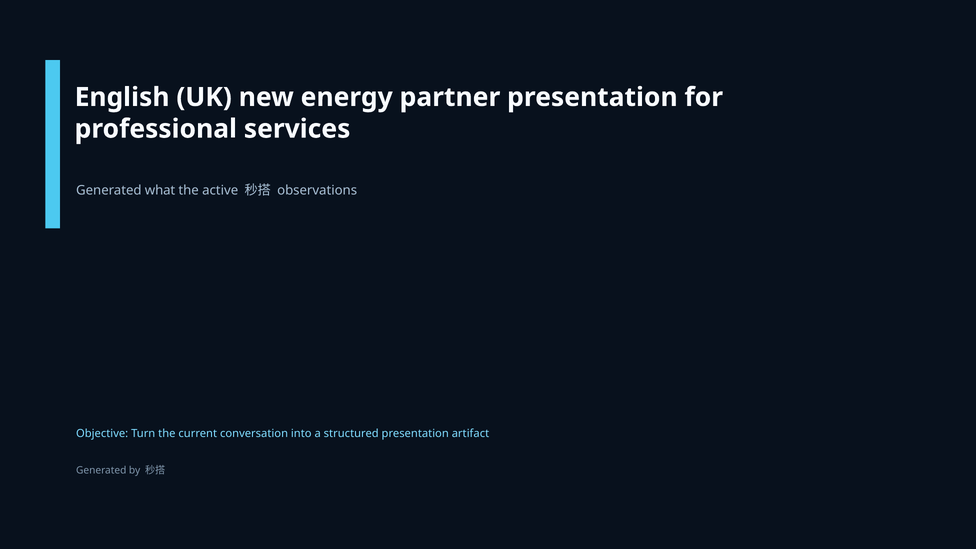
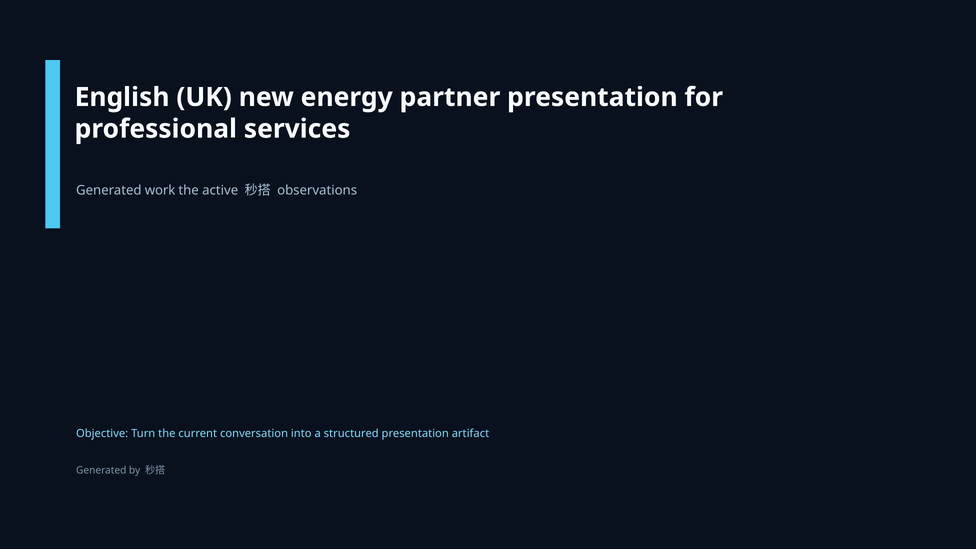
what: what -> work (160, 191)
